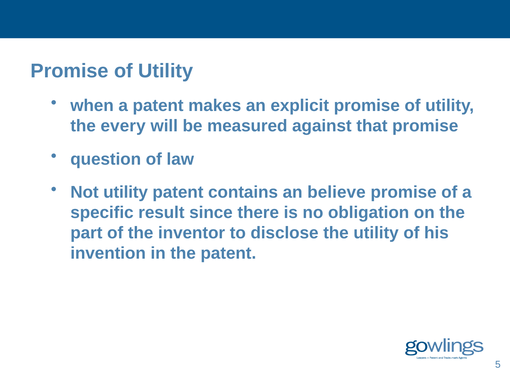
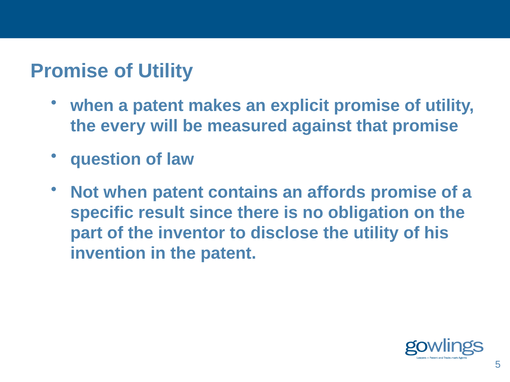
Not utility: utility -> when (125, 192)
believe: believe -> affords (336, 192)
